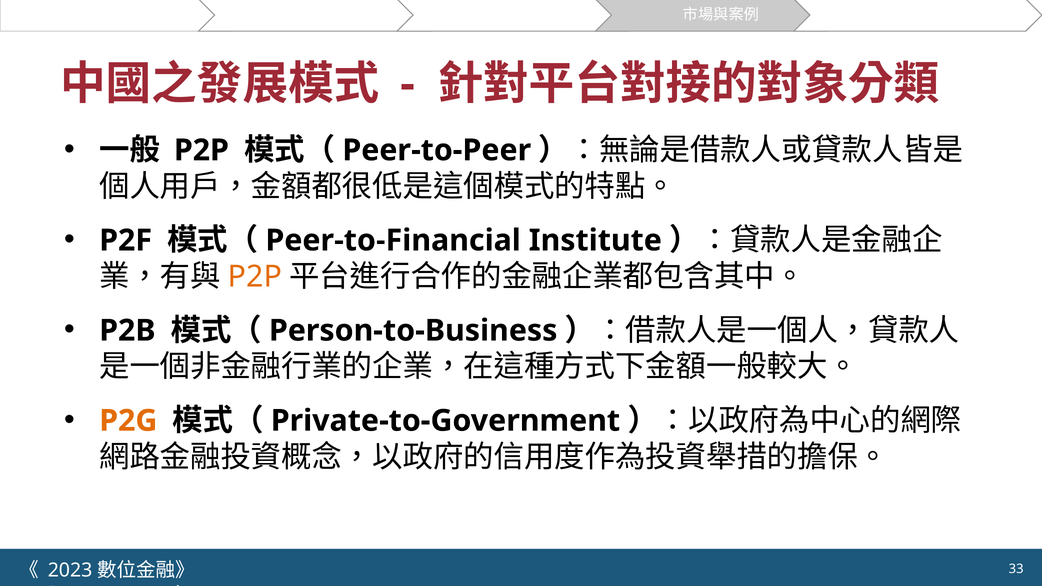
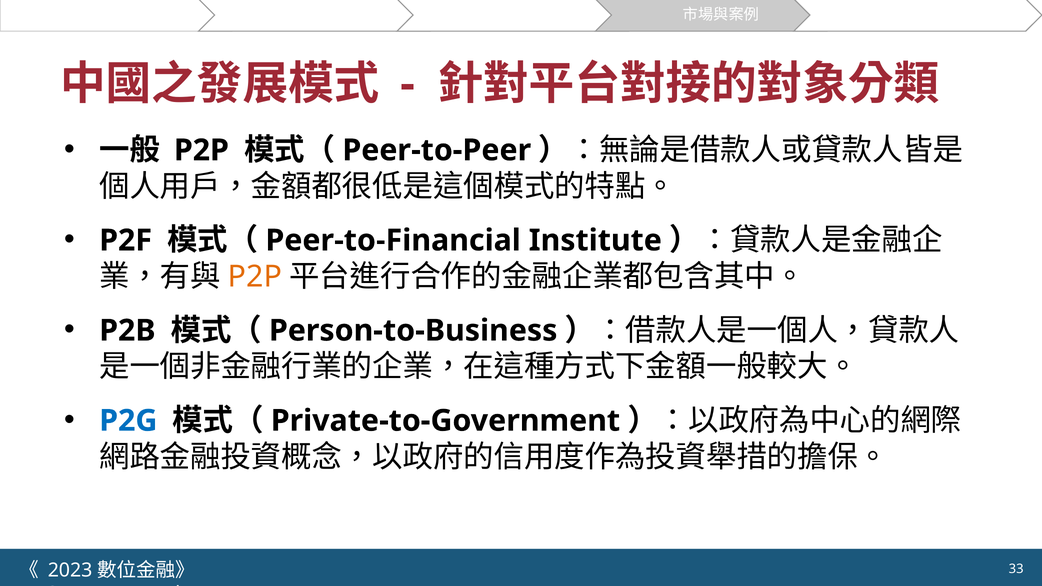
P2G colour: orange -> blue (128, 421)
